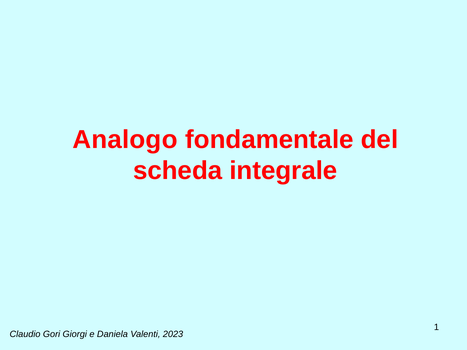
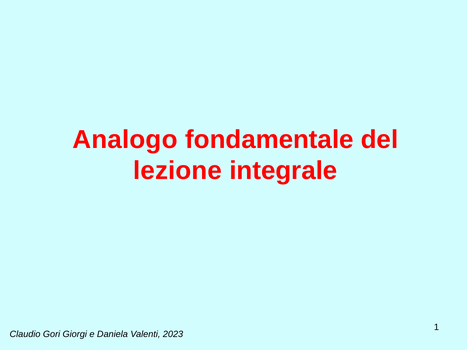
scheda: scheda -> lezione (178, 171)
